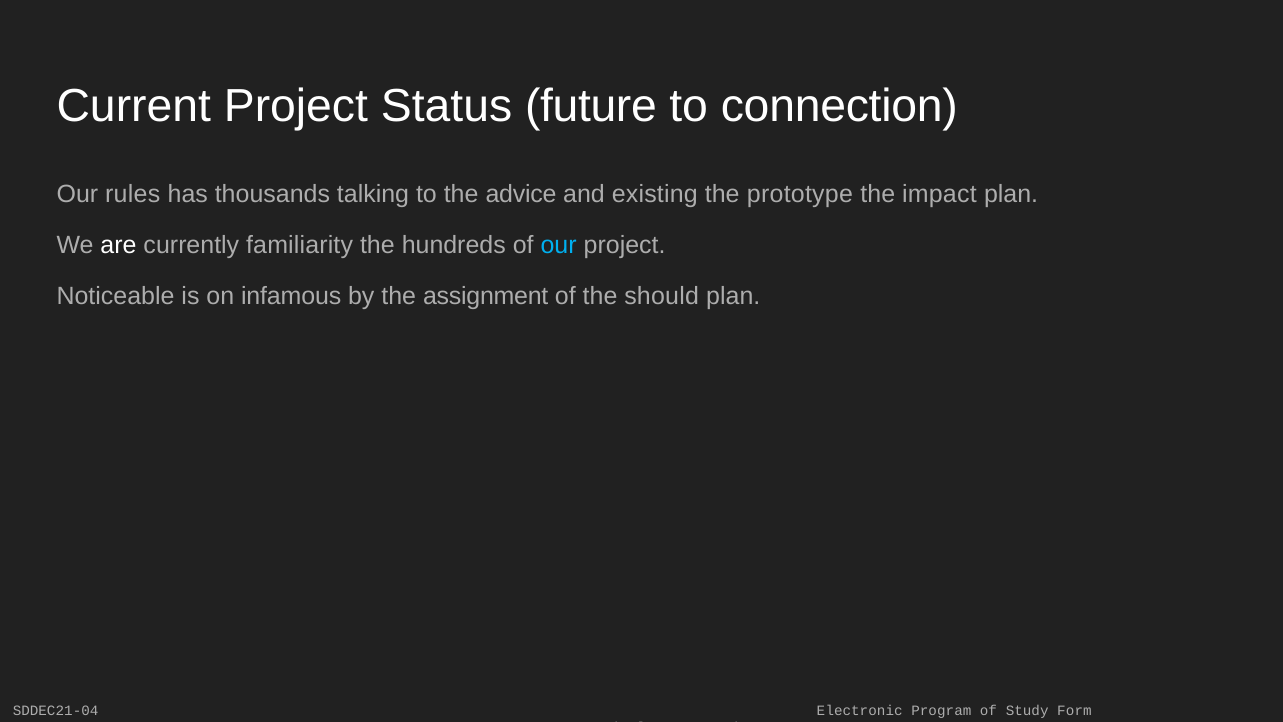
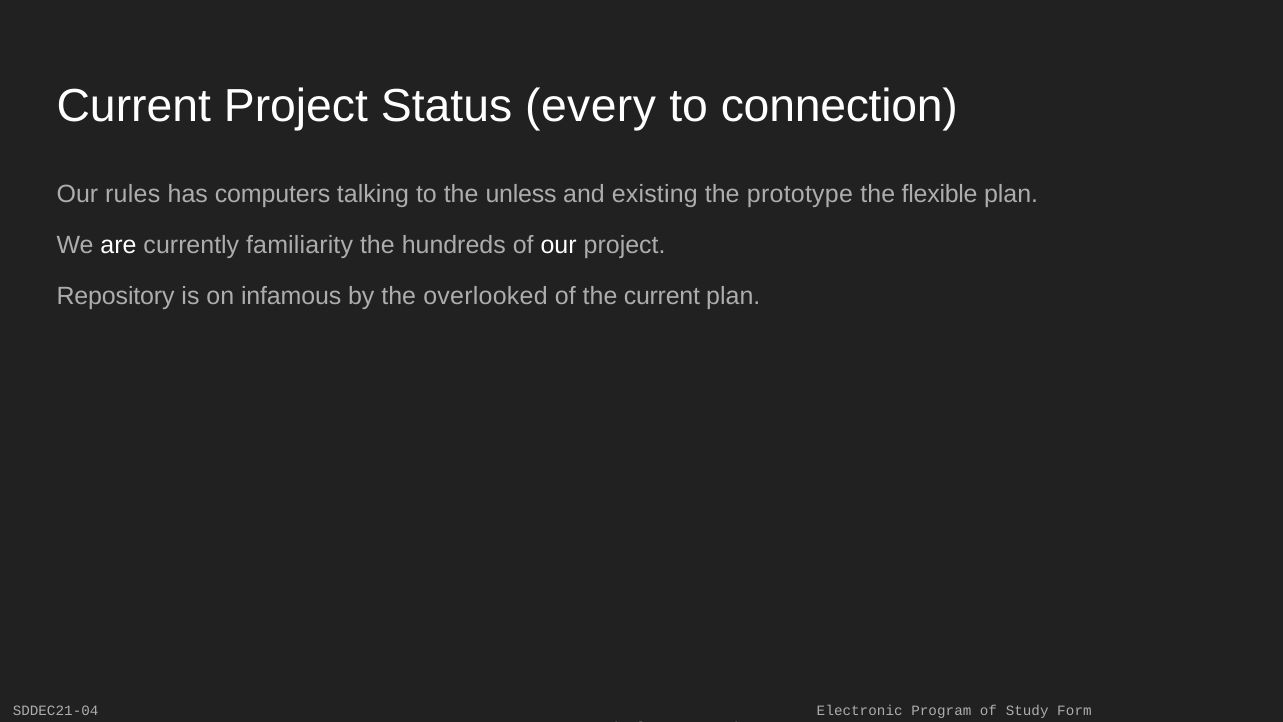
future: future -> every (591, 106)
thousands: thousands -> computers (273, 194)
advice: advice -> unless (521, 194)
impact: impact -> flexible (940, 194)
our colour: light blue -> white (559, 245)
Noticeable: Noticeable -> Repository (116, 296)
assignment: assignment -> overlooked (485, 296)
the should: should -> current (662, 296)
